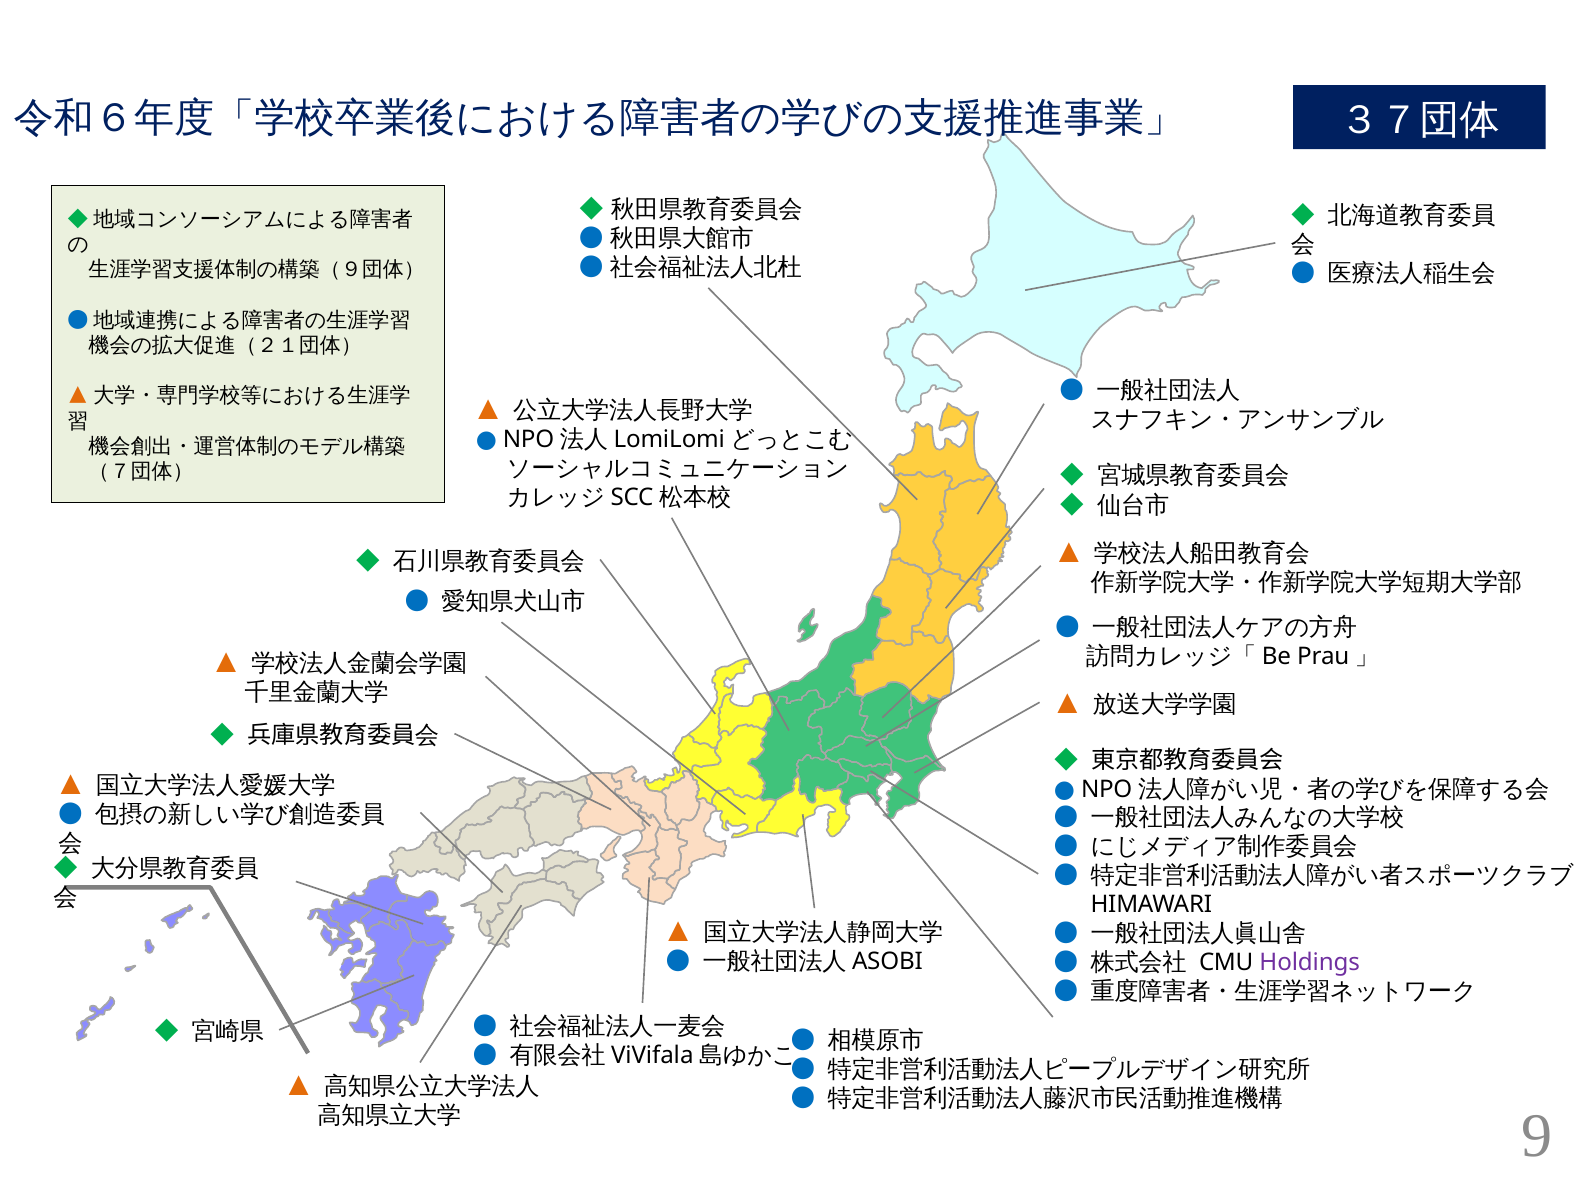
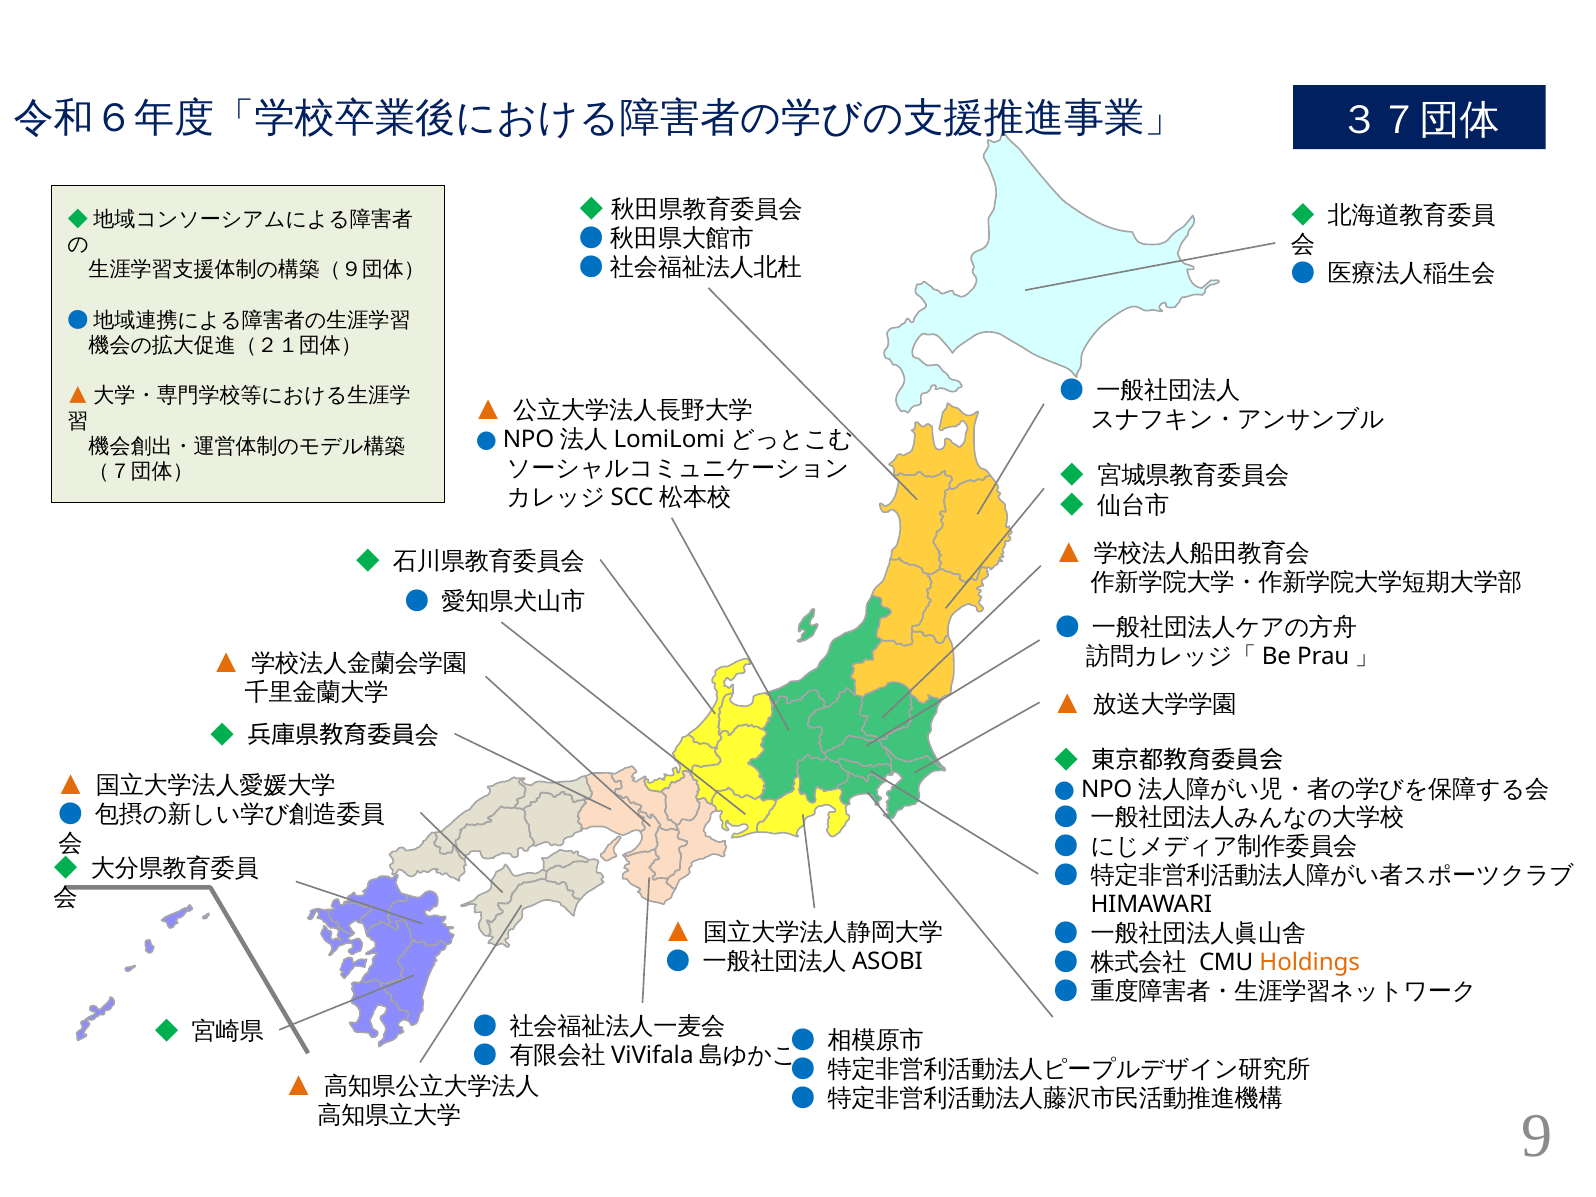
Holdings colour: purple -> orange (1310, 962)
